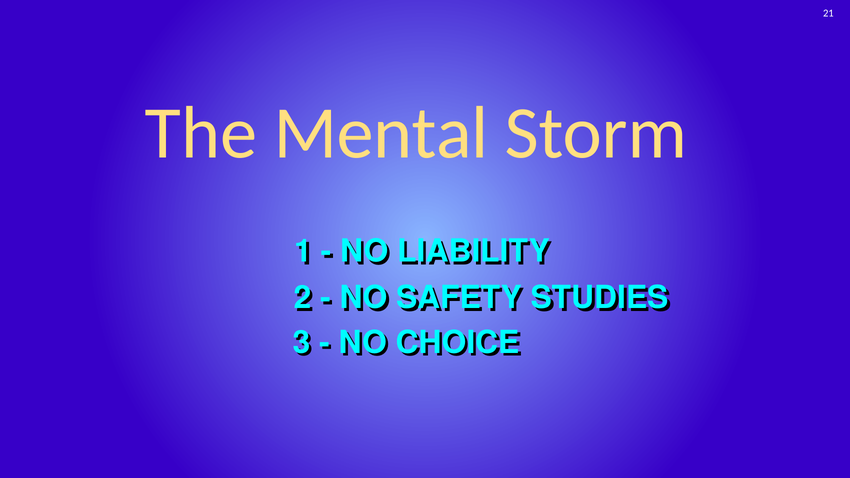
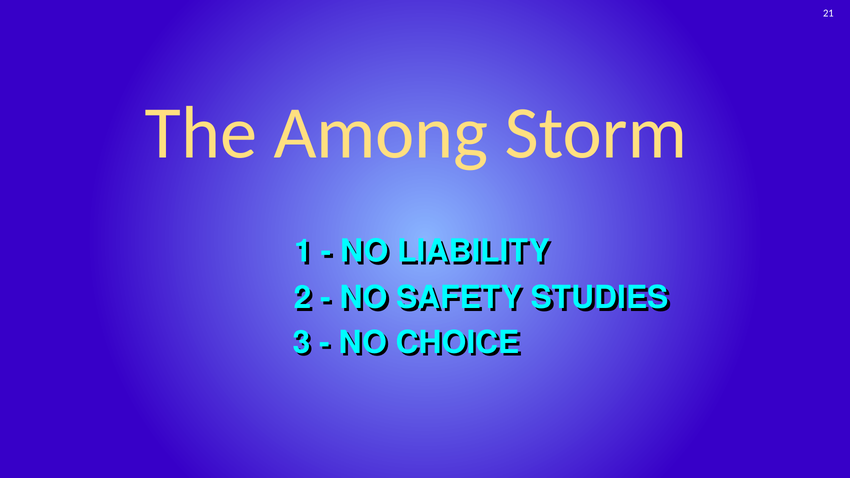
Mental: Mental -> Among (381, 133)
